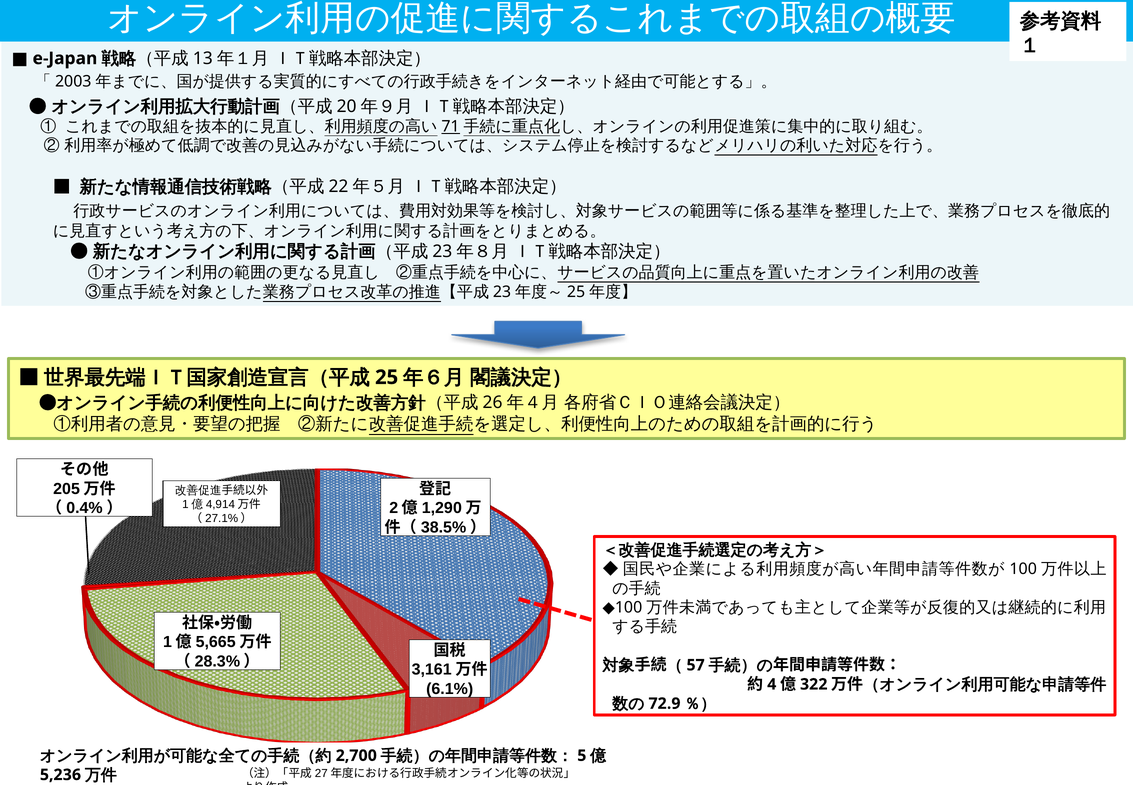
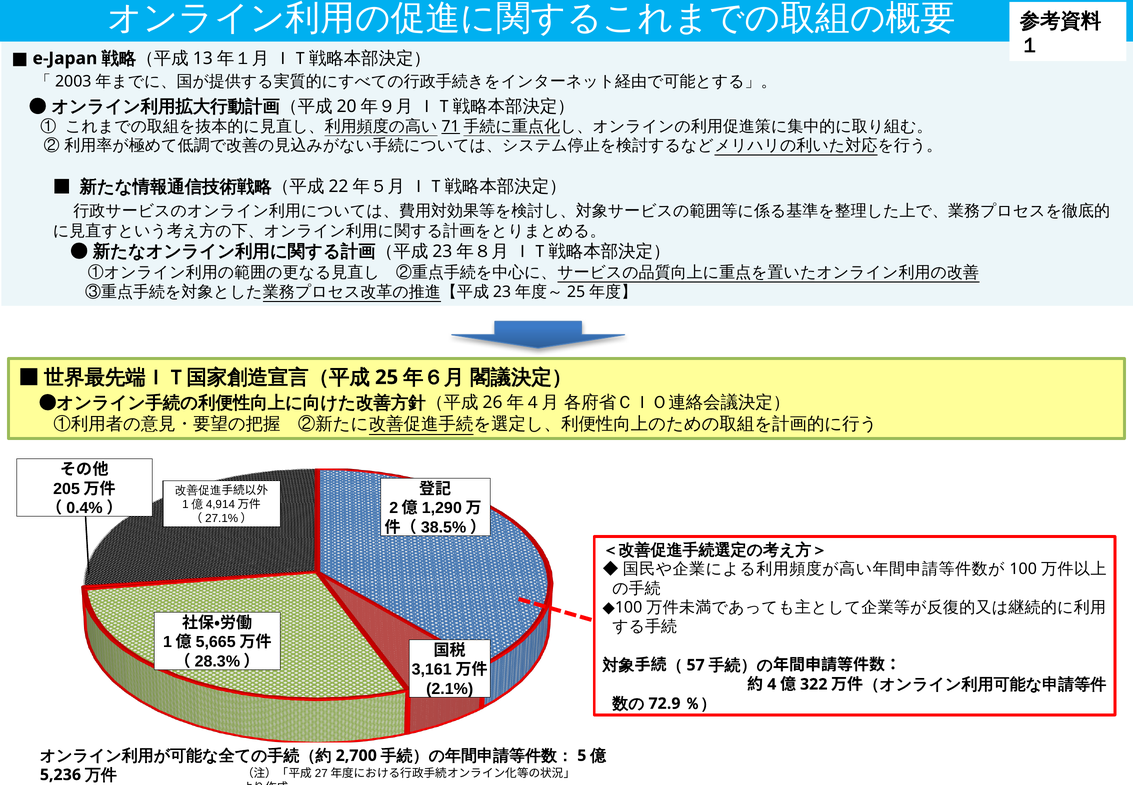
6.1%: 6.1% -> 2.1% (450, 688)
